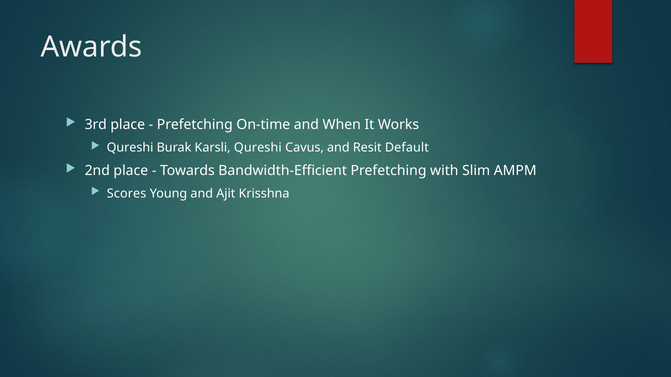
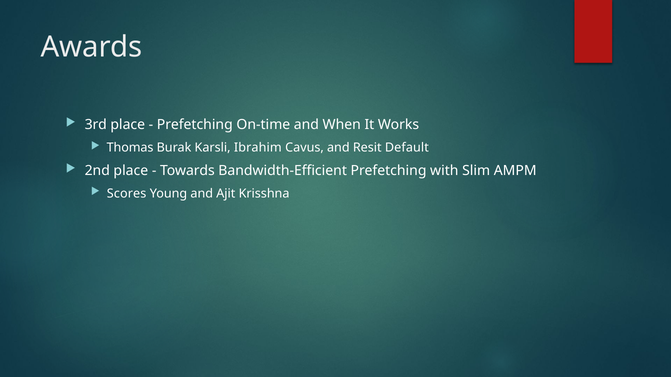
Qureshi: Qureshi -> Thomas (130, 148)
Karsli Qureshi: Qureshi -> Ibrahim (258, 148)
